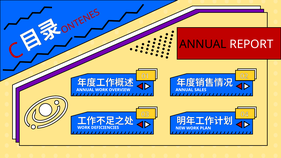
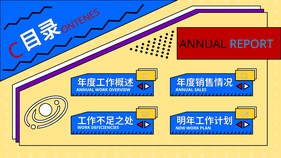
REPORT colour: white -> light blue (251, 44)
